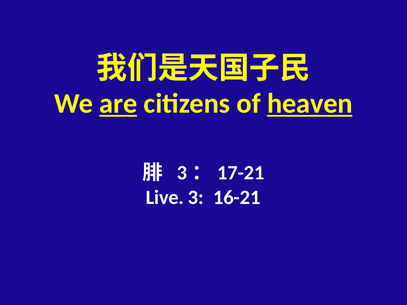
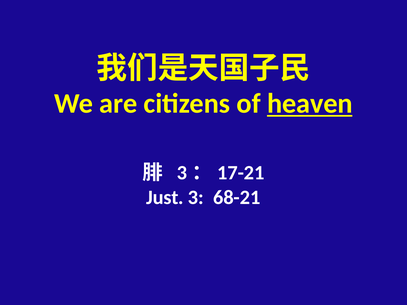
are underline: present -> none (118, 104)
Live: Live -> Just (165, 197)
16-21: 16-21 -> 68-21 (237, 197)
